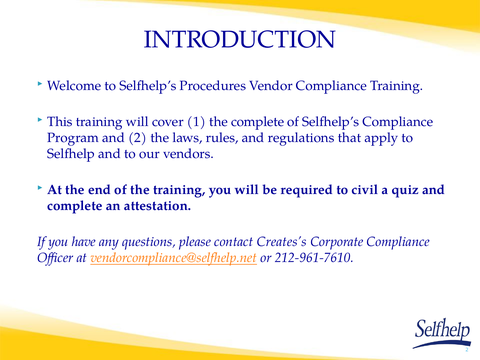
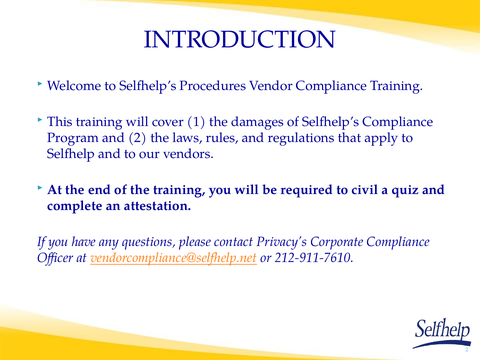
the complete: complete -> damages (258, 122)
Creates’s: Creates’s -> Privacy’s (282, 242)
212-961-7610: 212-961-7610 -> 212-911-7610 (314, 258)
